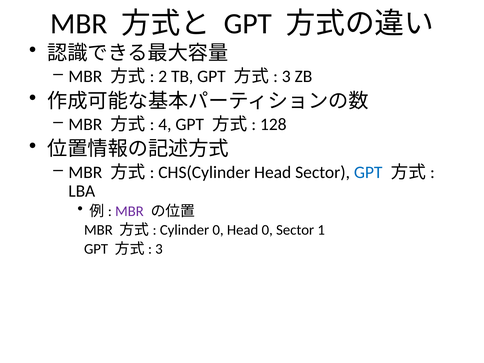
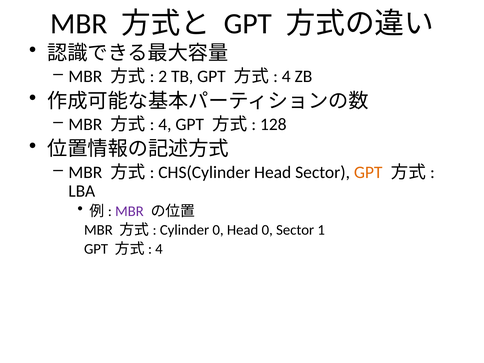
3: 3 -> 4 (286, 77)
GPT colour: blue -> orange (368, 172)
3: 3 -> 4 (159, 249)
